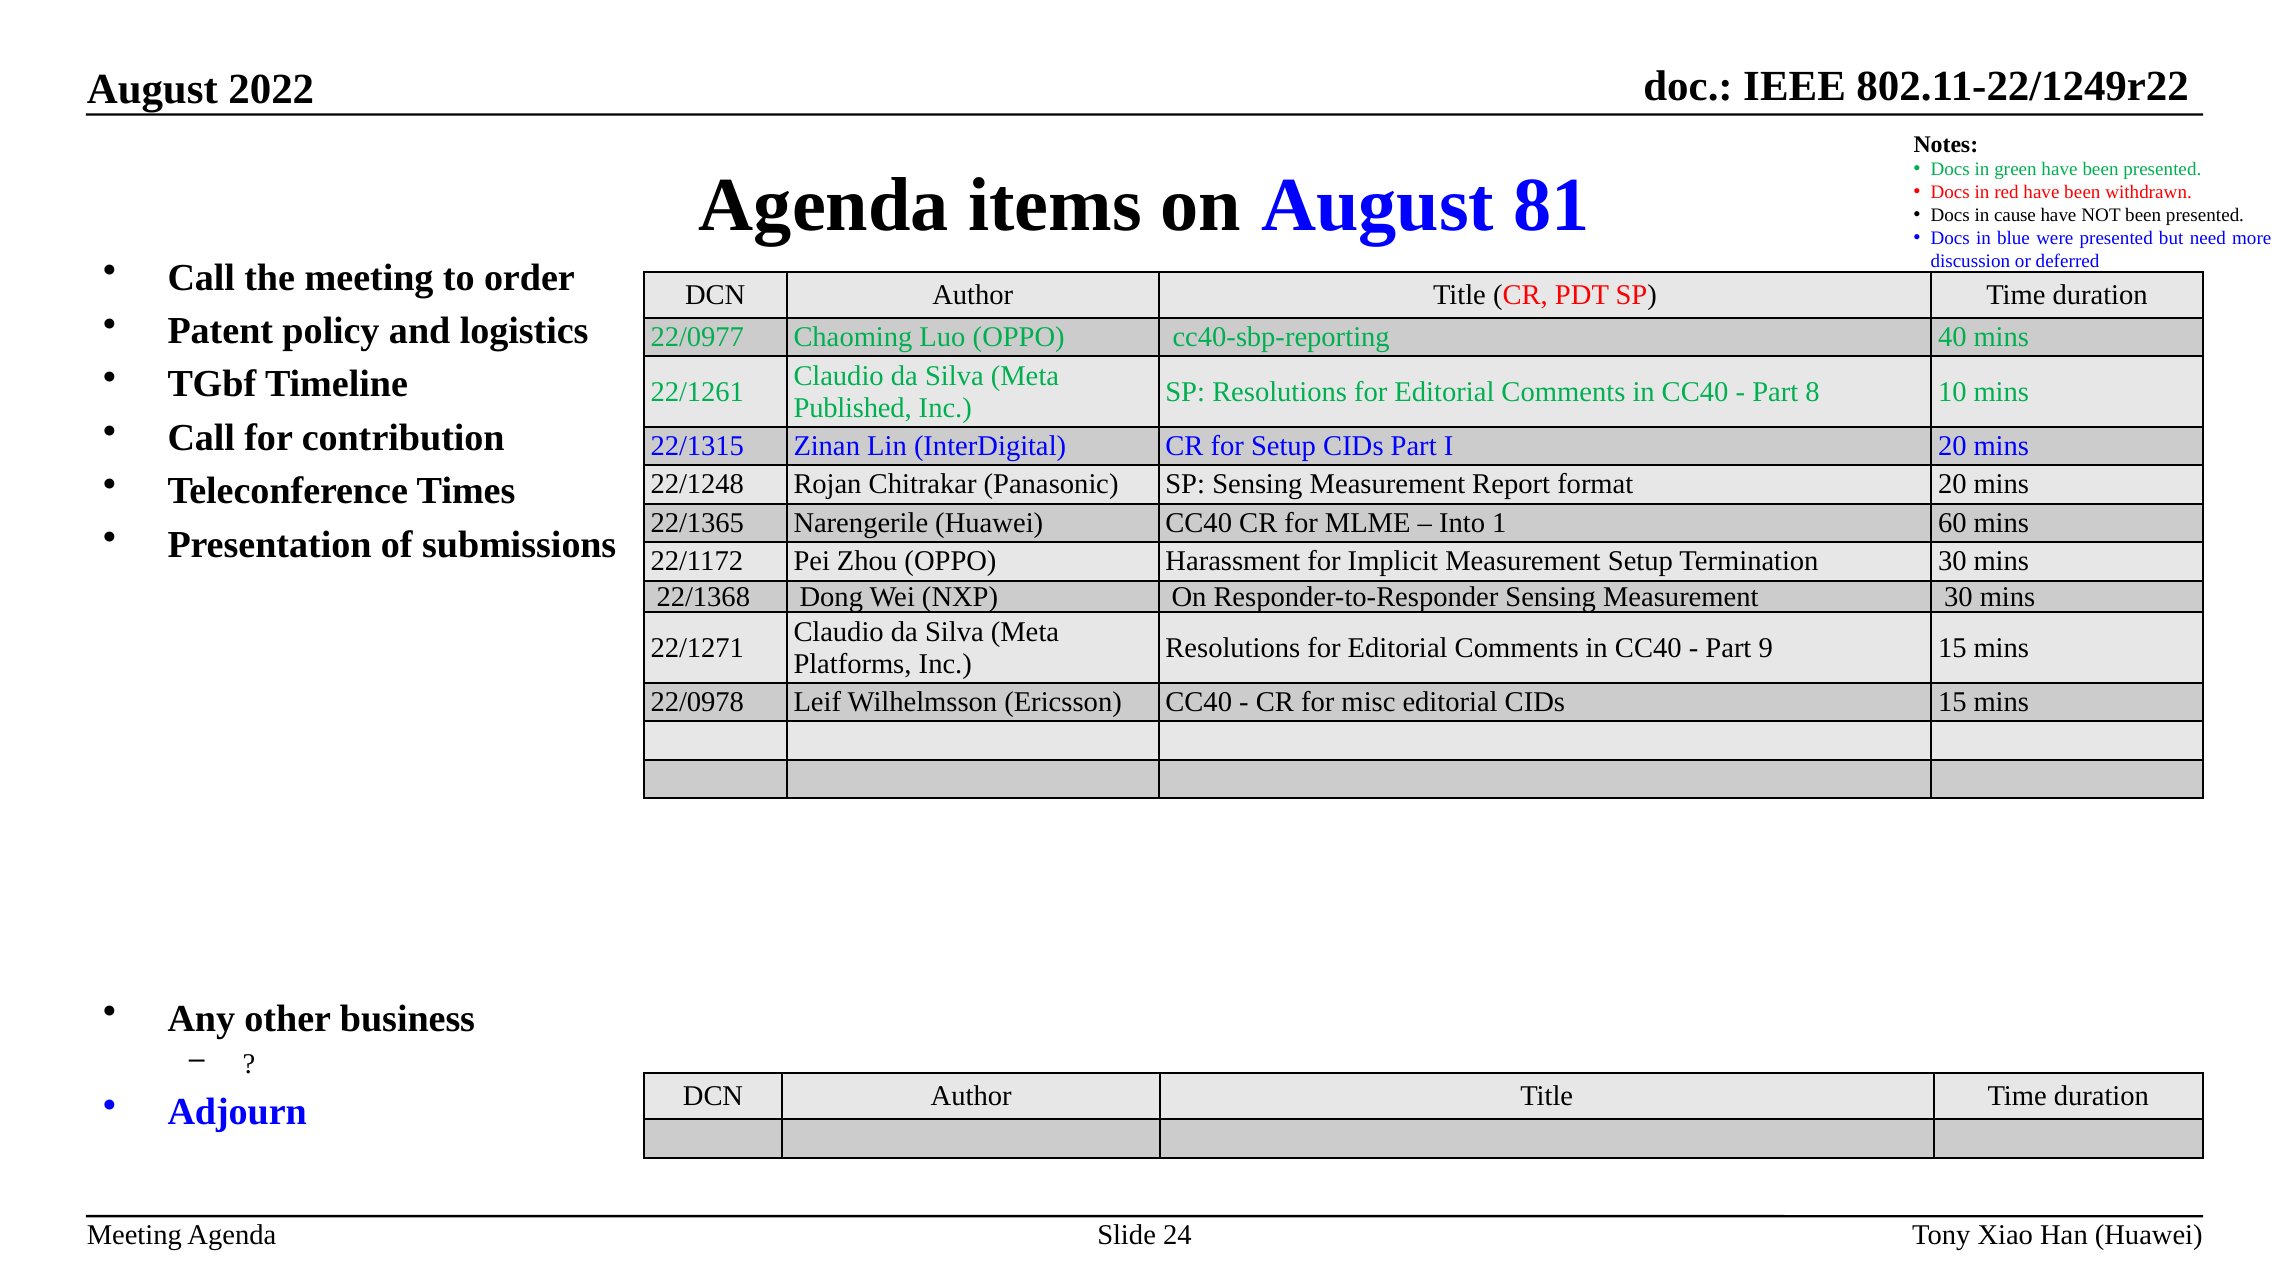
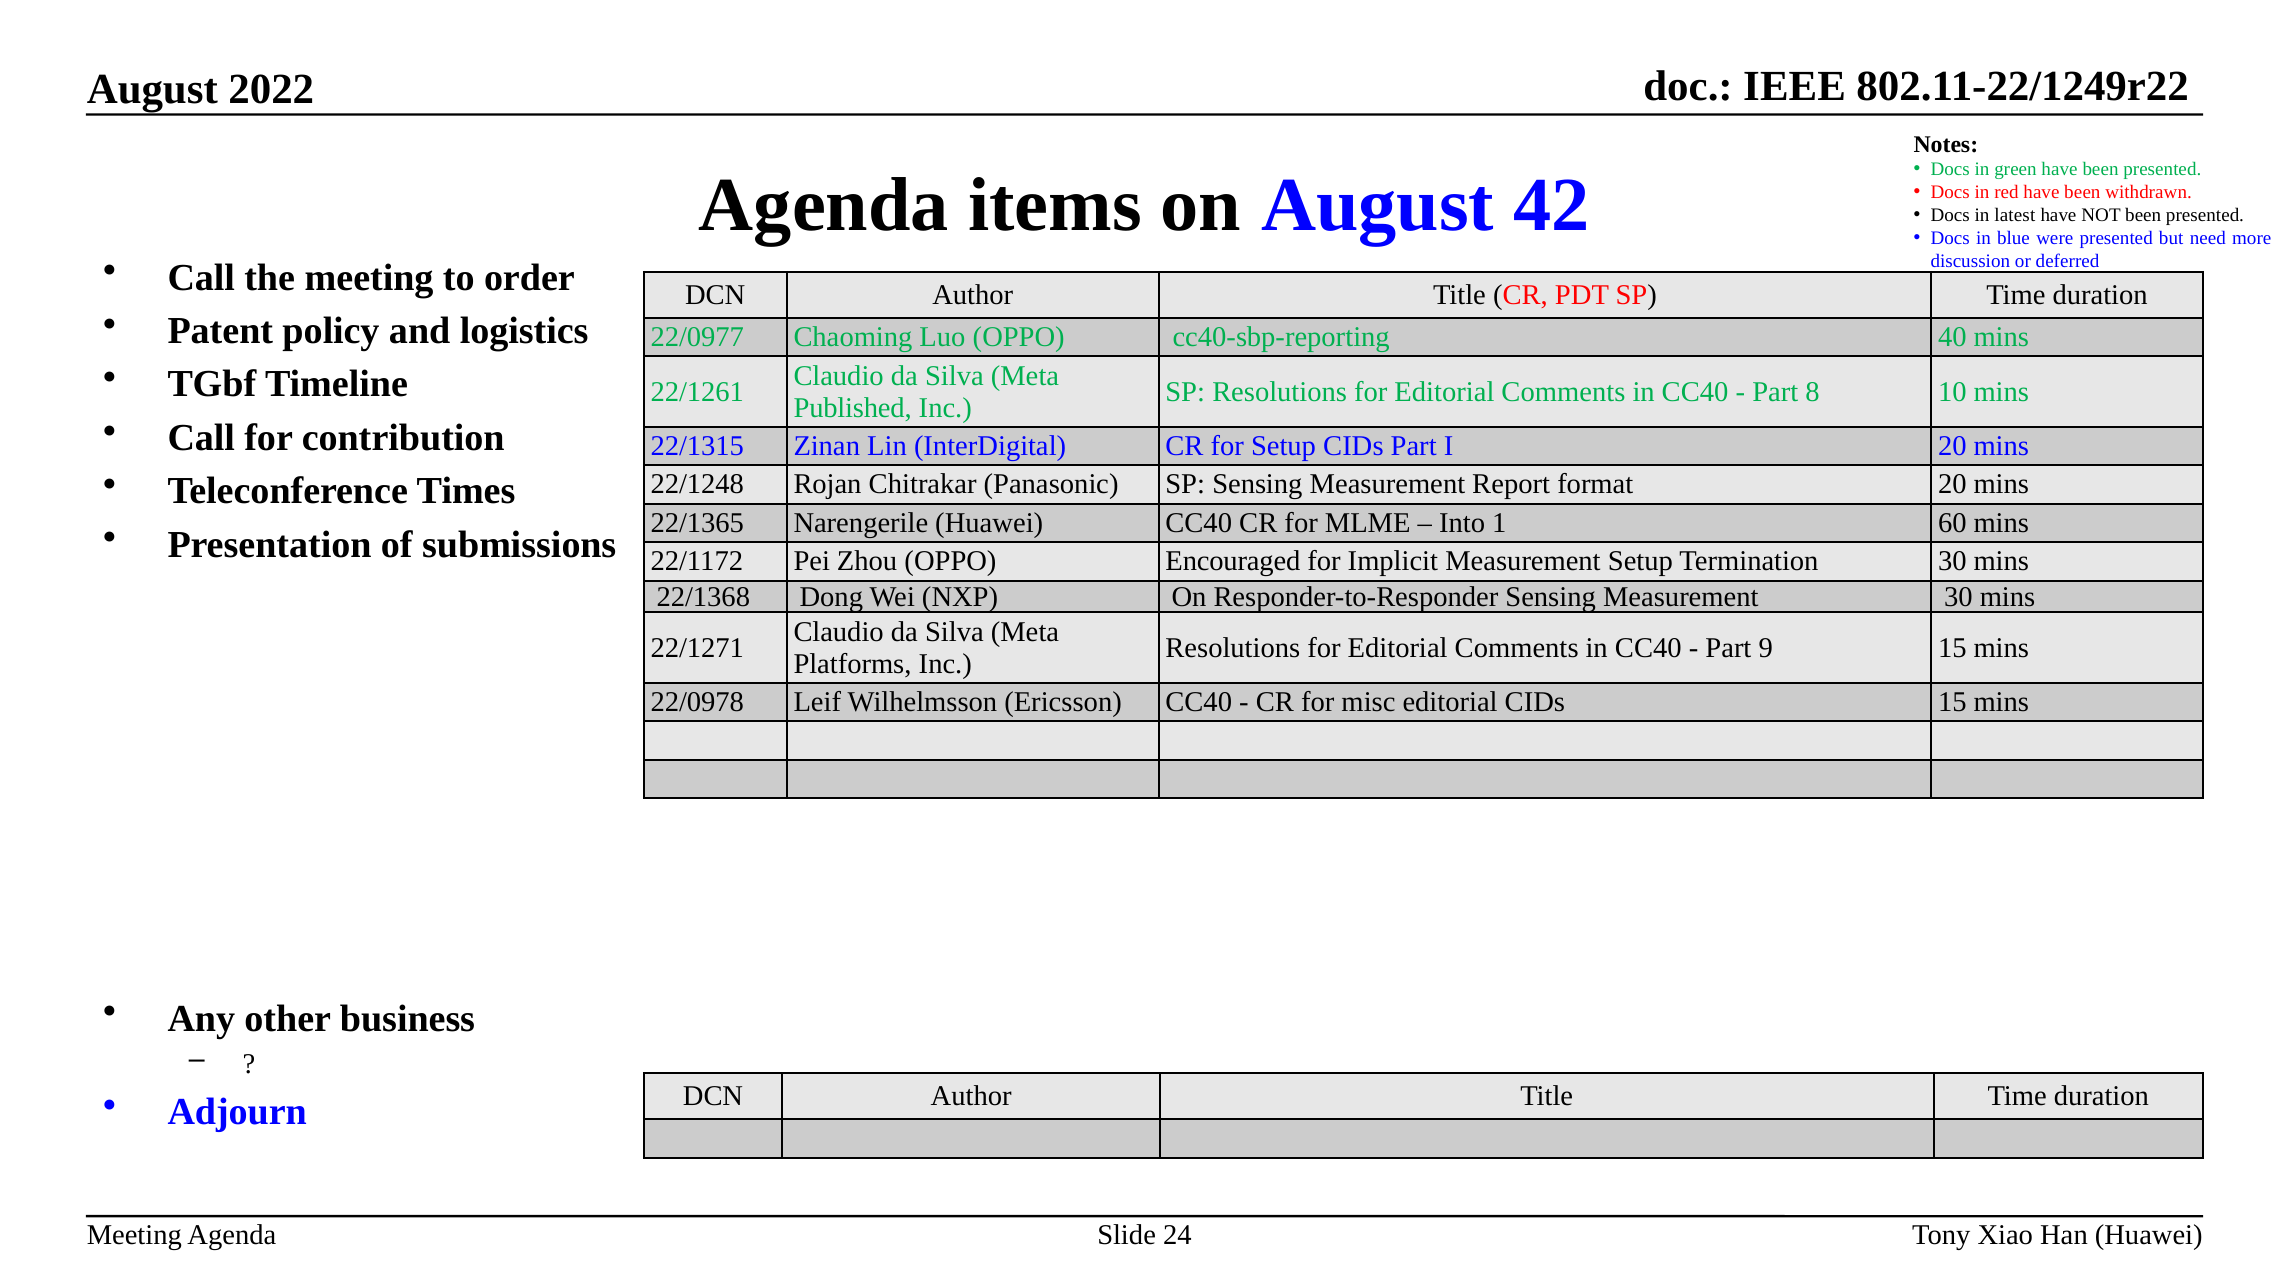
81: 81 -> 42 (1551, 206)
cause: cause -> latest (2015, 215)
Harassment: Harassment -> Encouraged (1233, 561)
